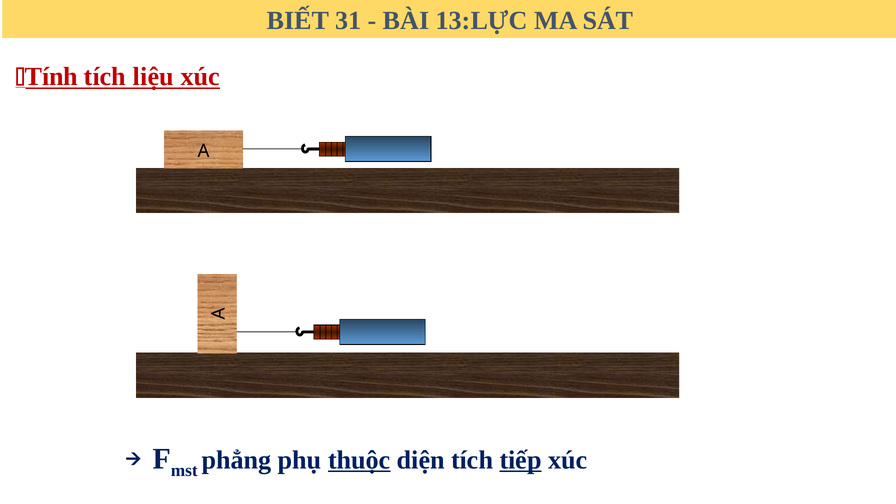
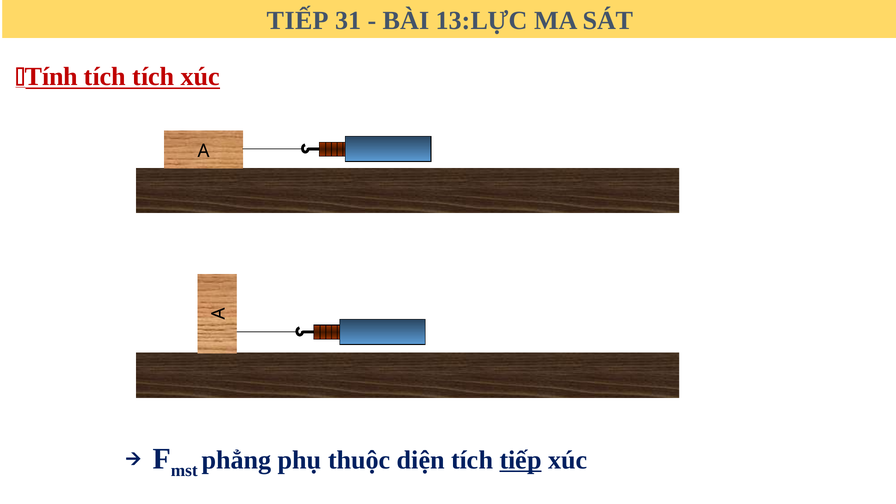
BIẾT: BIẾT -> TIẾP (298, 21)
tích liệu: liệu -> tích (153, 77)
thuộc underline: present -> none (359, 460)
